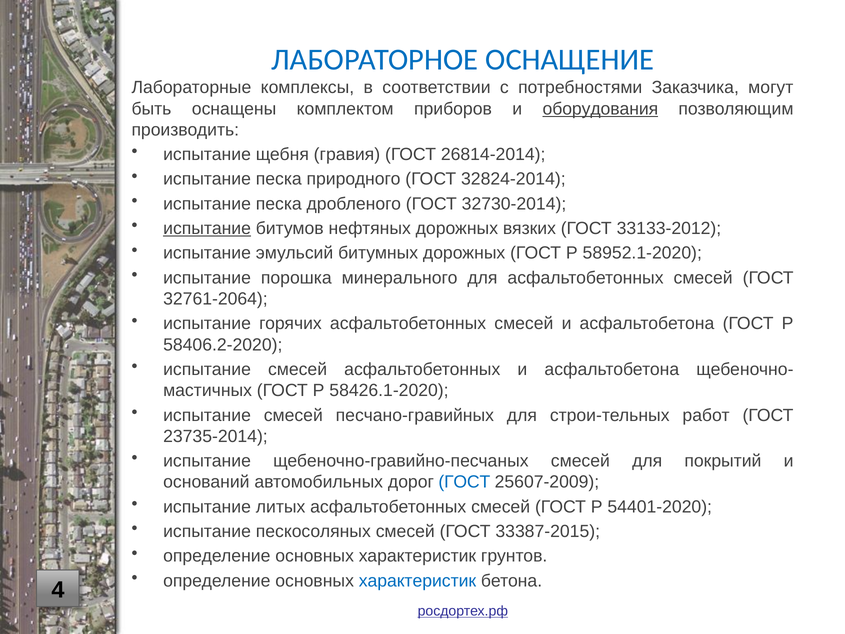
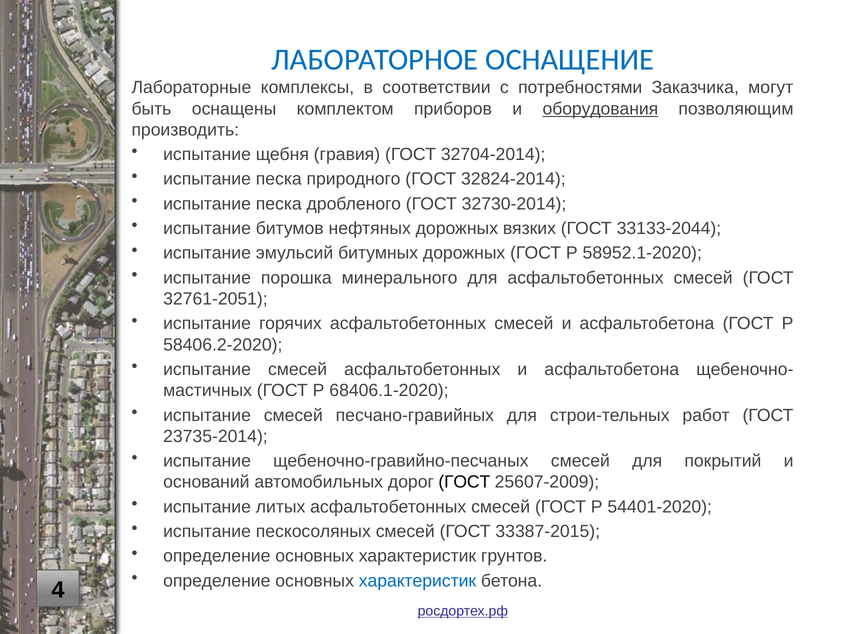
26814-2014: 26814-2014 -> 32704-2014 (493, 154)
испытание underline: present -> none (207, 228)
33133-2012: 33133-2012 -> 33133-2044 (669, 228)
32761-2064: 32761-2064 -> 32761-2051 (215, 299)
58426.1-2020: 58426.1-2020 -> 68406.1-2020 (389, 390)
ГОСТ colour: blue -> black (464, 482)
